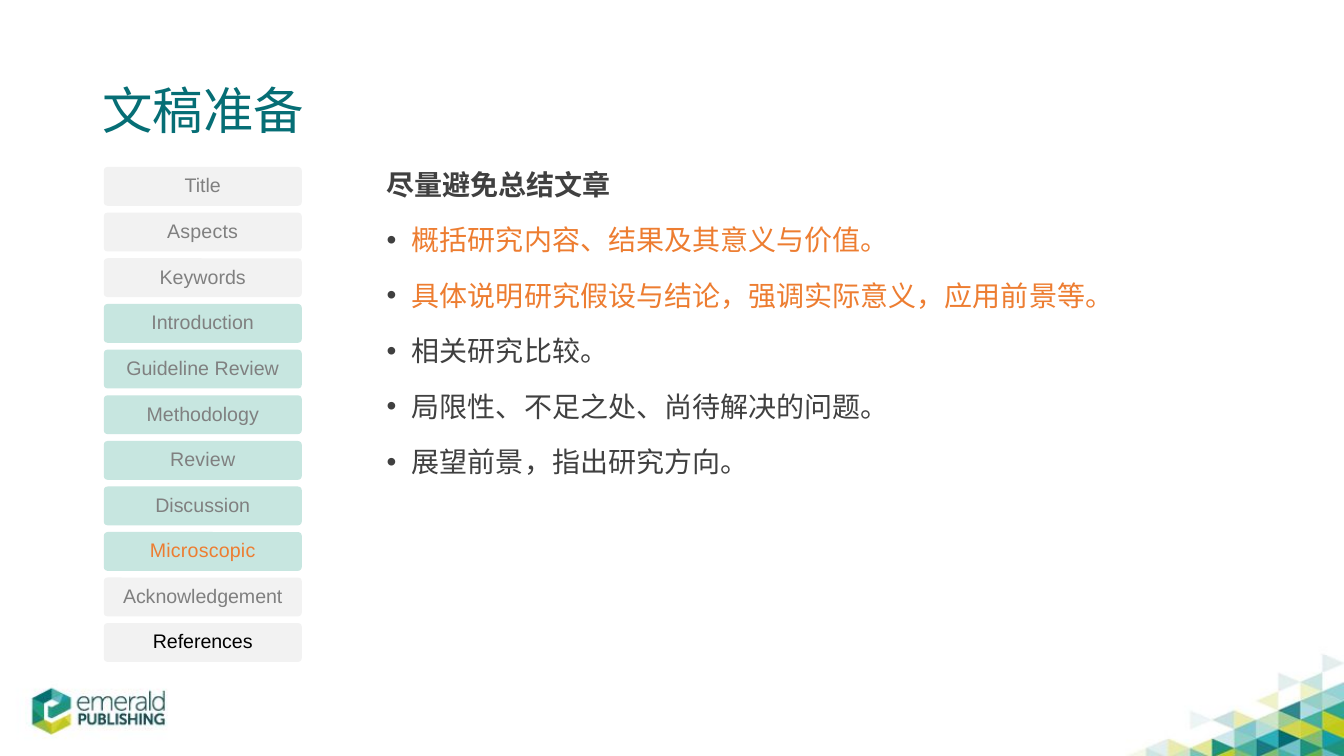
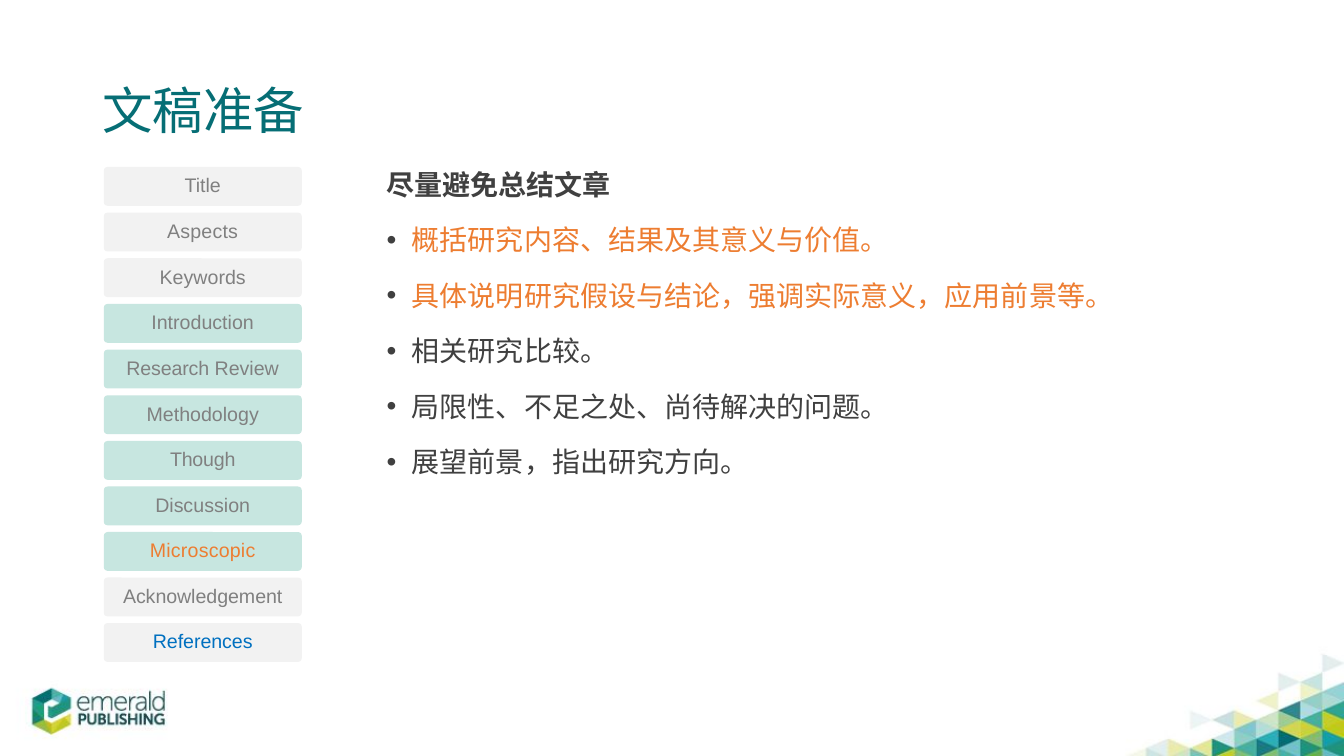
Guideline: Guideline -> Research (168, 369)
Review: Review -> Though (203, 460)
References colour: black -> blue (203, 642)
